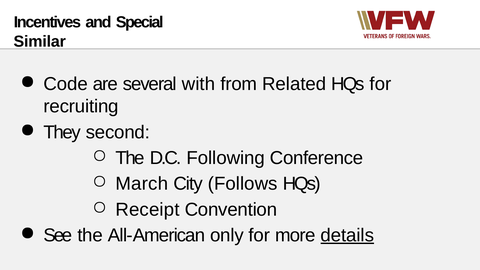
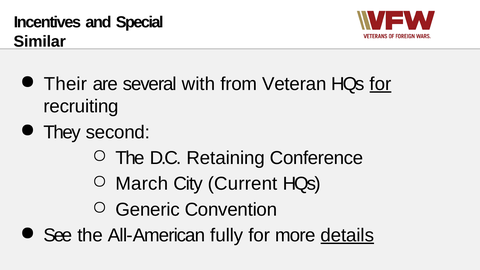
Code: Code -> Their (66, 84)
Related: Related -> Veteran (294, 84)
for underline: none -> present (380, 84)
Following: Following -> Retaining (226, 158)
Follows: Follows -> Current (243, 184)
Receipt: Receipt -> Generic (148, 210)
only: only -> fully (227, 235)
